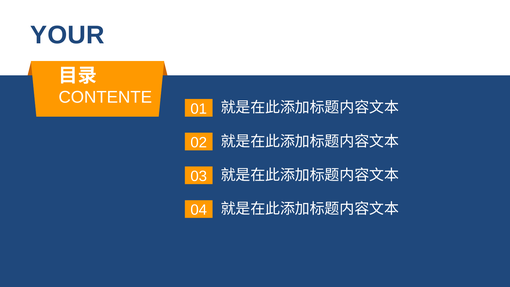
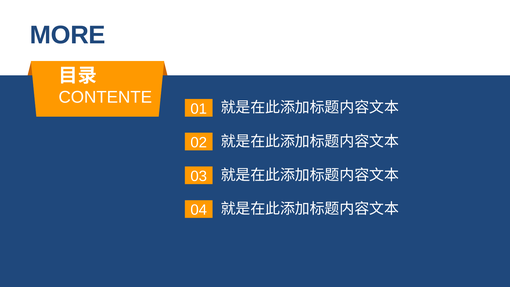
YOUR: YOUR -> MORE (68, 35)
